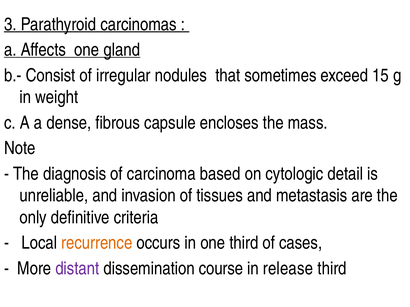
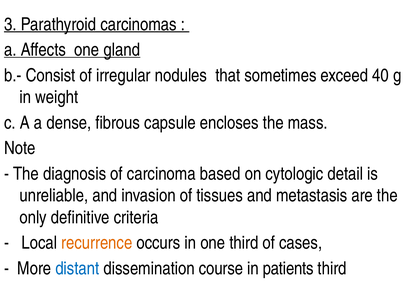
15: 15 -> 40 (381, 76)
distant colour: purple -> blue (77, 269)
release: release -> patients (288, 269)
